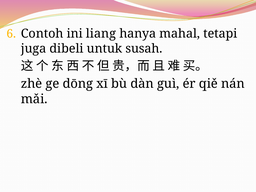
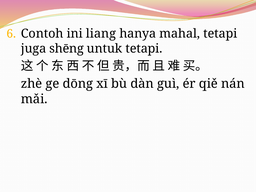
dibeli: dibeli -> shēng (67, 49)
untuk susah: susah -> tetapi (144, 49)
